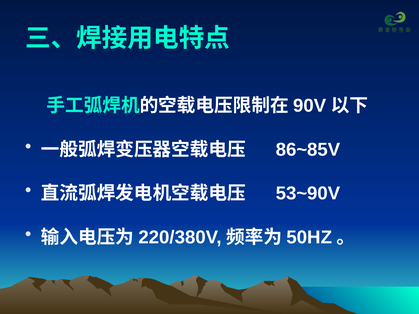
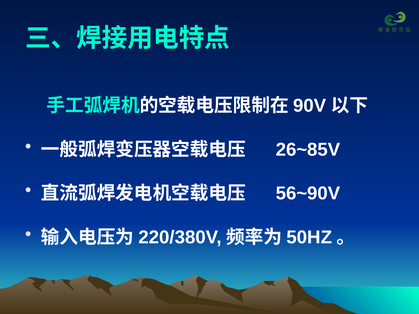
86~85V: 86~85V -> 26~85V (308, 150)
53~90V: 53~90V -> 56~90V (308, 194)
